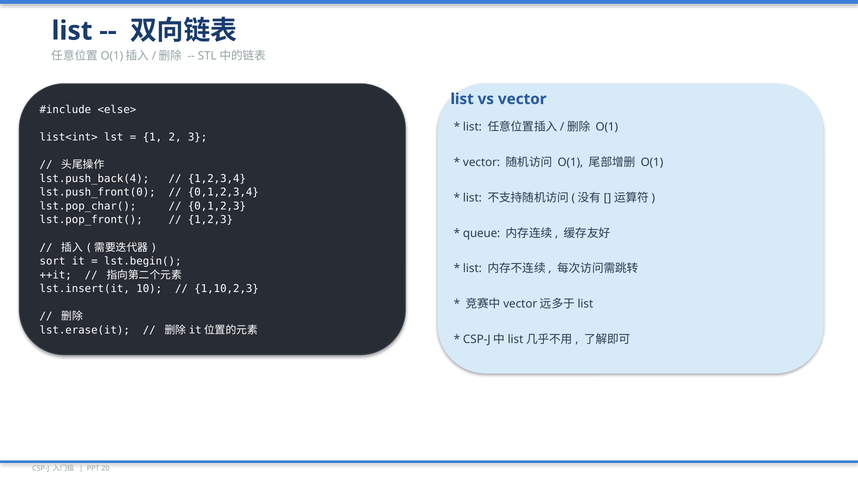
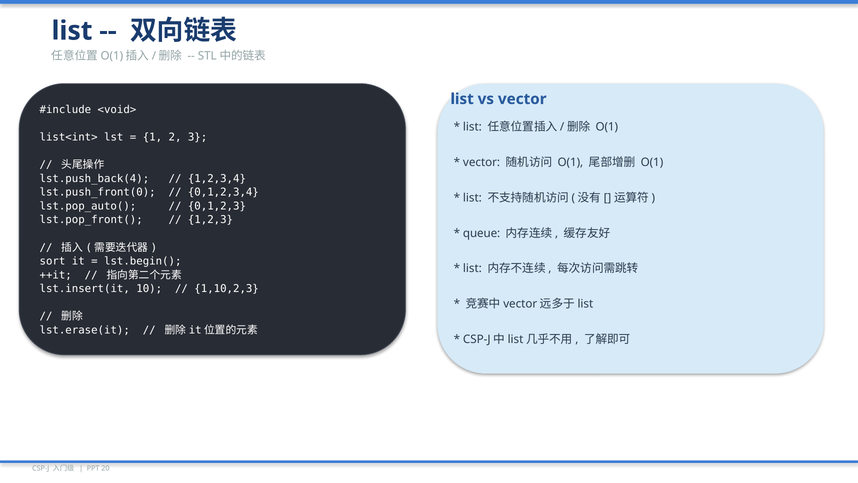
<else>: <else> -> <void> (117, 110)
lst.pop_char(: lst.pop_char( -> lst.pop_auto( (88, 206)
